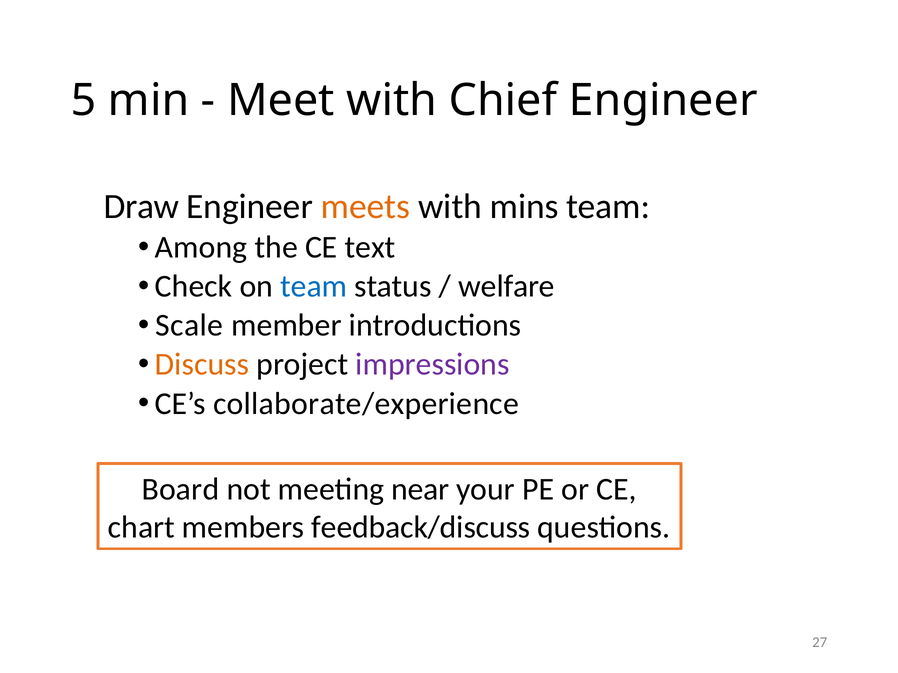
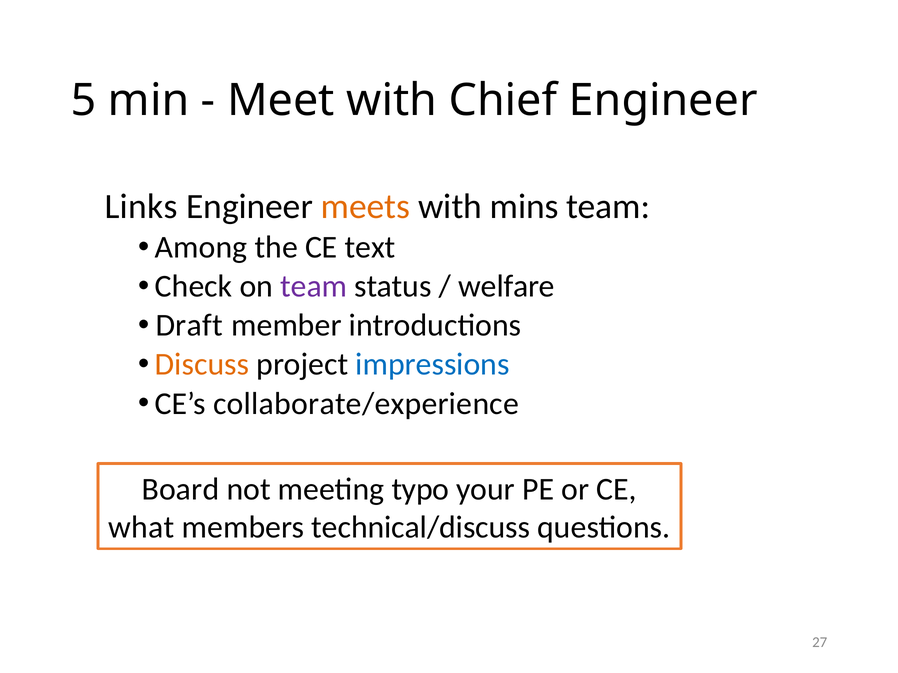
Draw: Draw -> Links (141, 207)
team colour: blue -> purple (314, 287)
Scale: Scale -> Draft (189, 326)
impressions colour: purple -> blue (433, 365)
near: near -> typo (420, 490)
chart: chart -> what (141, 528)
feedback/discuss: feedback/discuss -> technical/discuss (421, 528)
